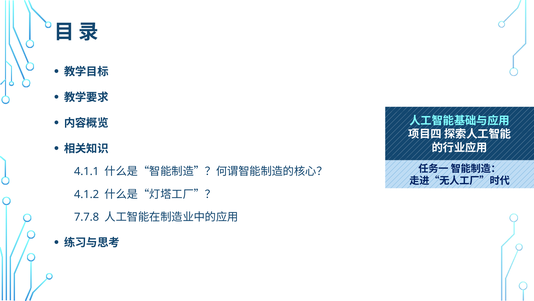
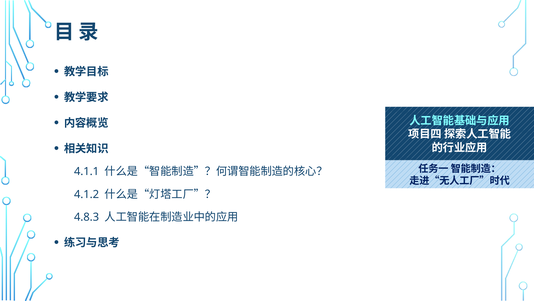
7.7.8: 7.7.8 -> 4.8.3 (87, 217)
